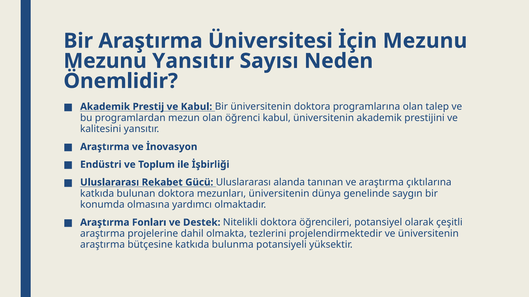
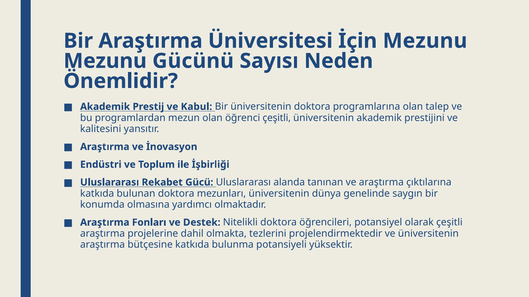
Mezunu Yansıtır: Yansıtır -> Gücünü (193, 61)
öğrenci kabul: kabul -> çeşitli (277, 118)
